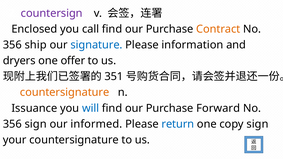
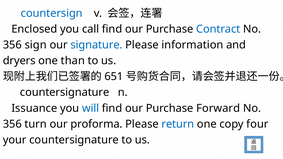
countersign colour: purple -> blue (52, 13)
Contract colour: orange -> blue (218, 29)
ship: ship -> sign (36, 45)
offer: offer -> than (73, 61)
351: 351 -> 651 (114, 77)
countersignature colour: orange -> black (65, 92)
356 sign: sign -> turn (36, 124)
informed: informed -> proforma (97, 124)
copy sign: sign -> four (257, 124)
